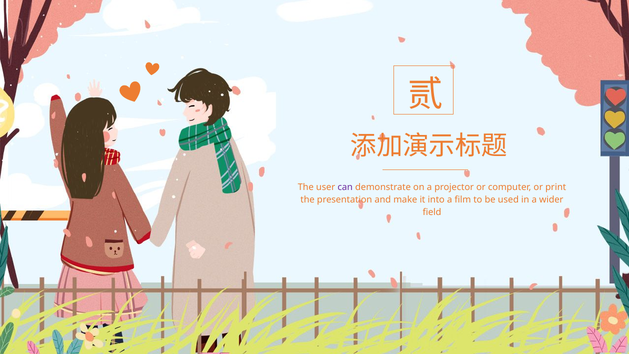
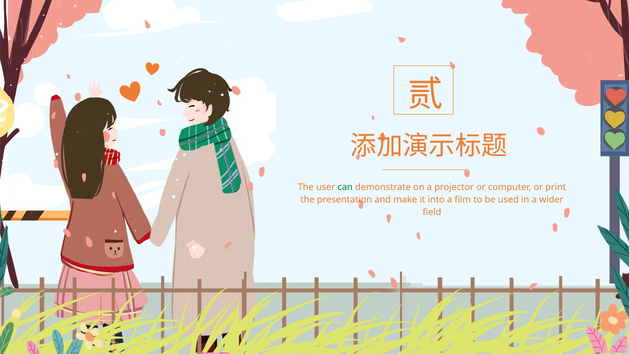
can colour: purple -> green (345, 187)
